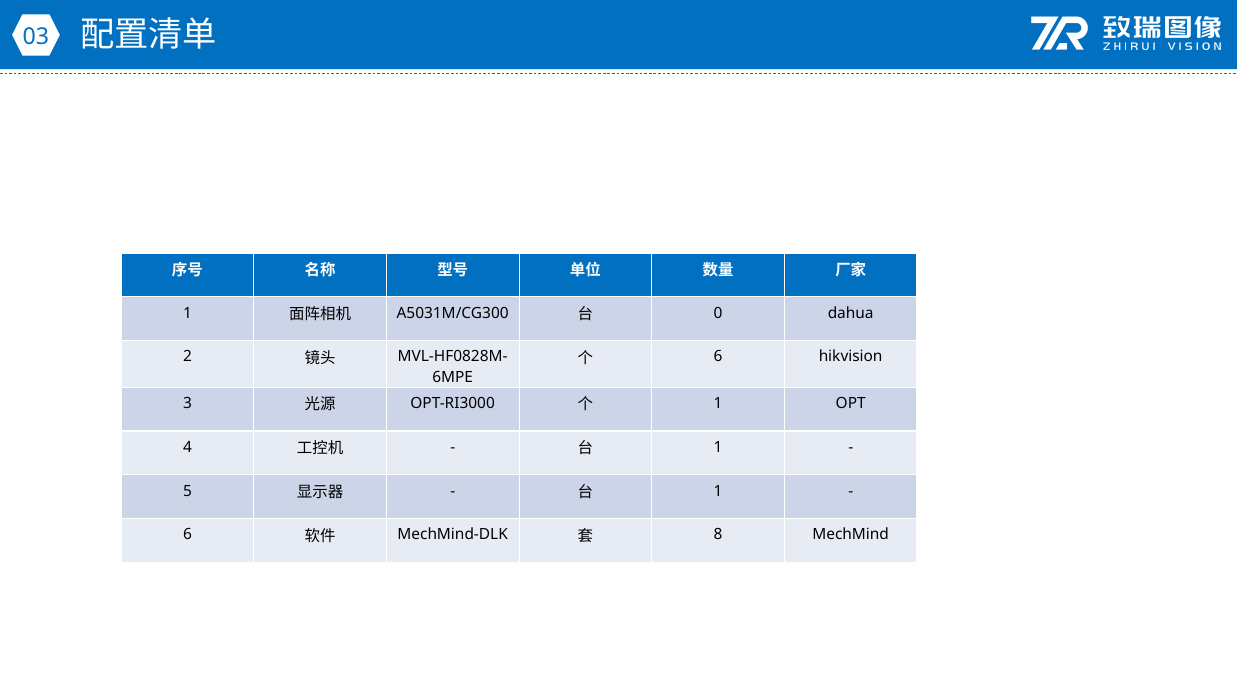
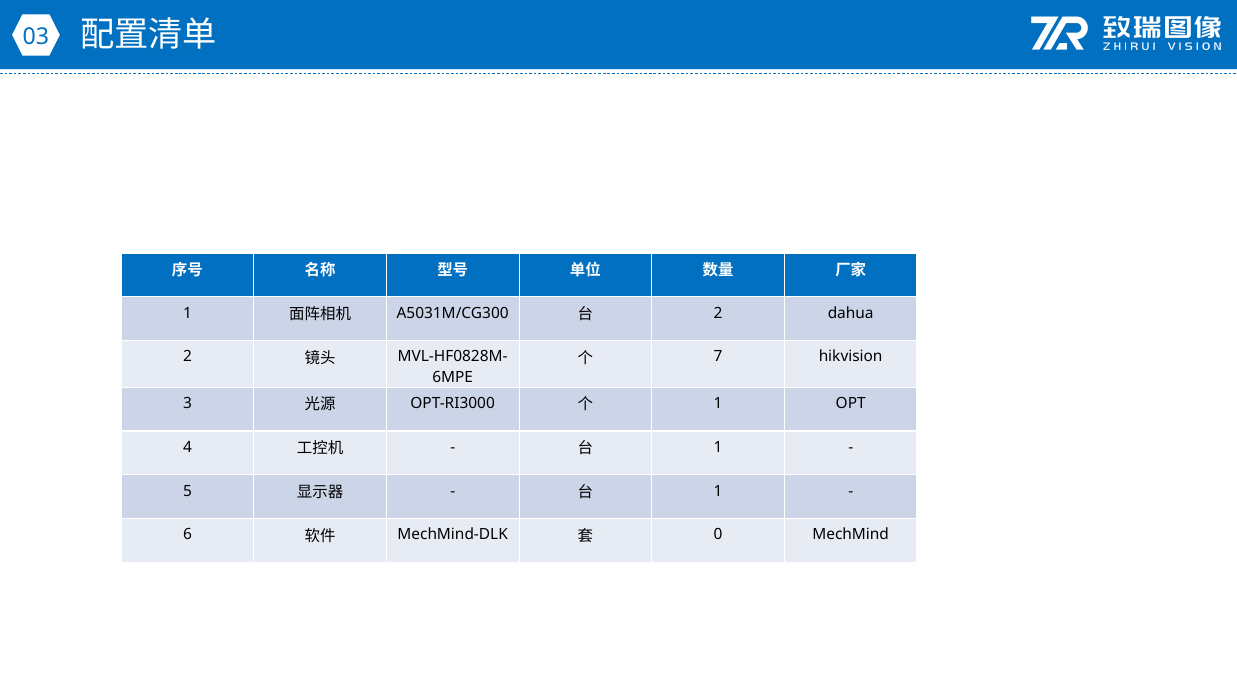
0: 0 -> 2 (718, 313)
6: 6 -> 7 (718, 357)
8: 8 -> 0 (718, 535)
